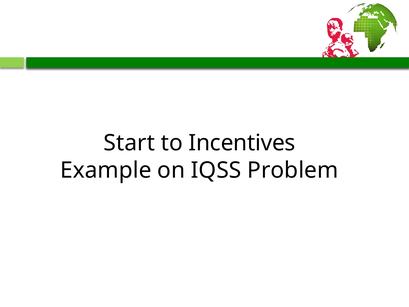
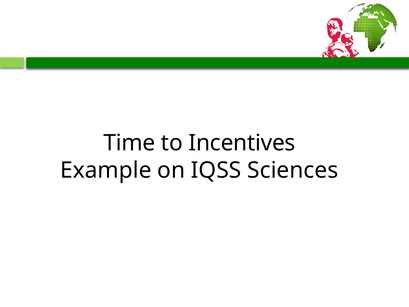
Start: Start -> Time (129, 143)
Problem: Problem -> Sciences (293, 170)
